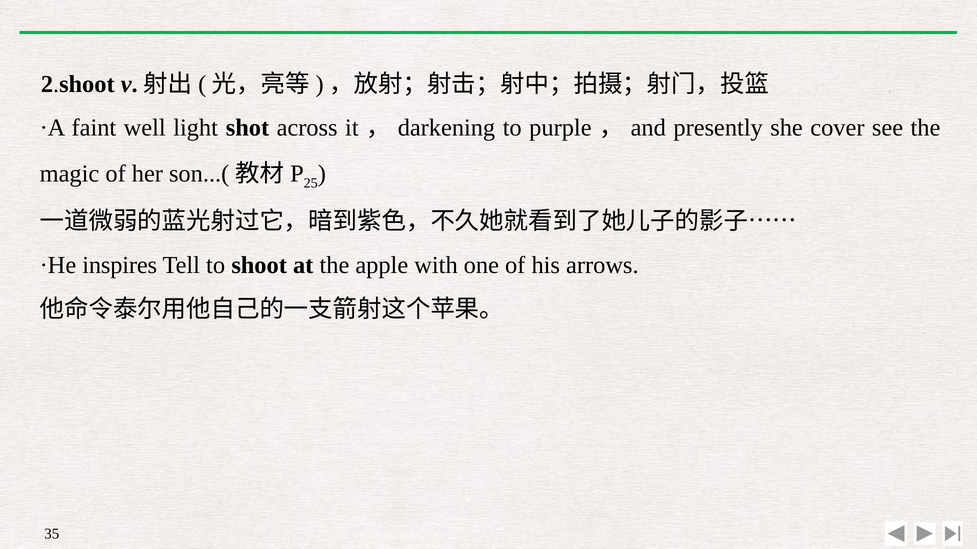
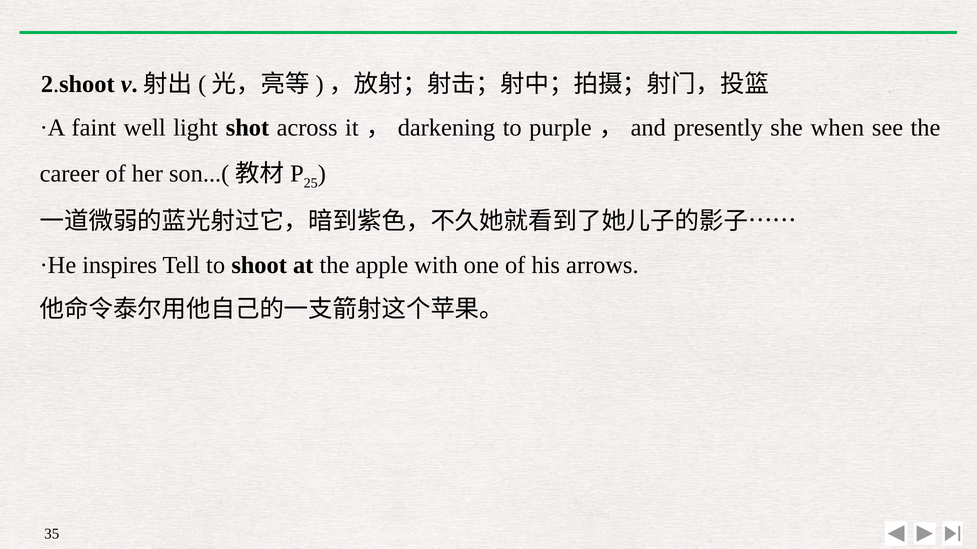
cover: cover -> when (837, 128)
magic: magic -> career (69, 174)
